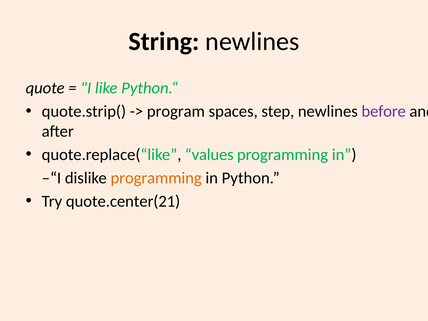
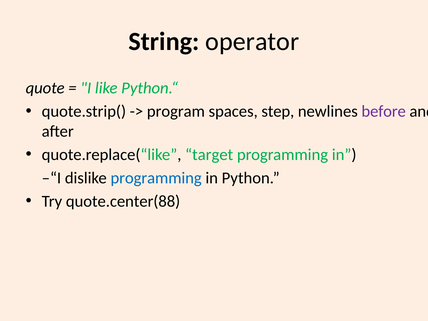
String newlines: newlines -> operator (252, 41)
values: values -> target (209, 155)
programming colour: orange -> blue (156, 178)
quote.center(21: quote.center(21 -> quote.center(88 (123, 201)
